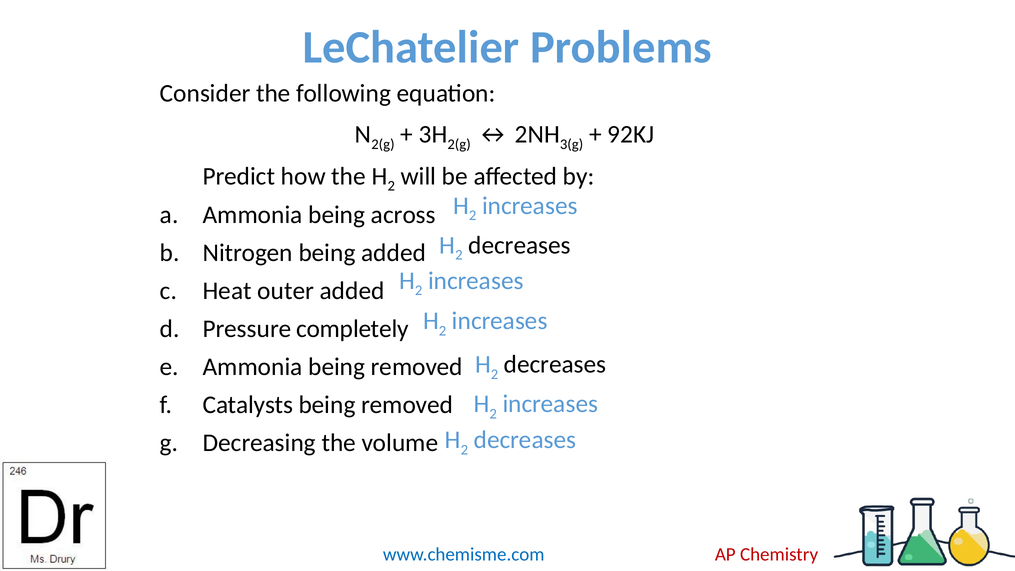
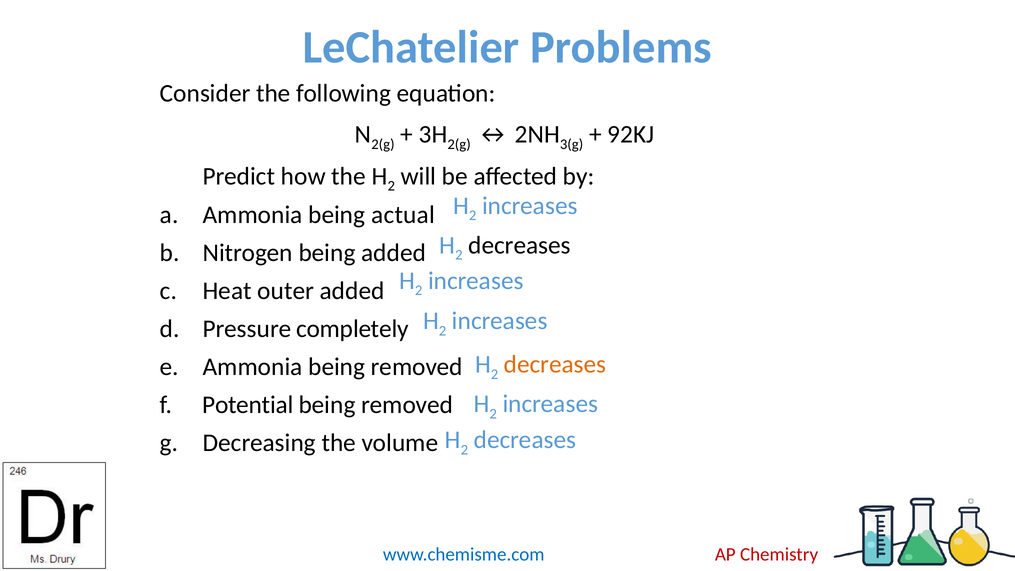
across: across -> actual (403, 215)
decreases colour: black -> orange (555, 364)
Catalysts: Catalysts -> Potential (248, 405)
